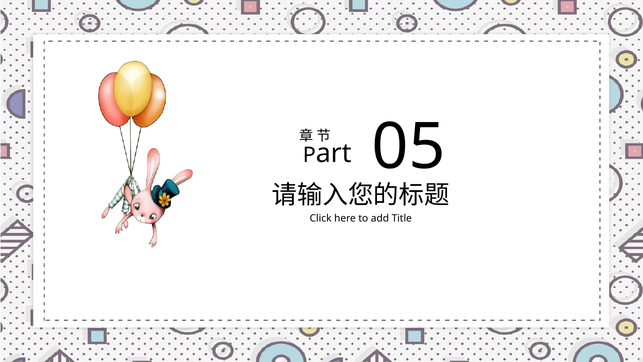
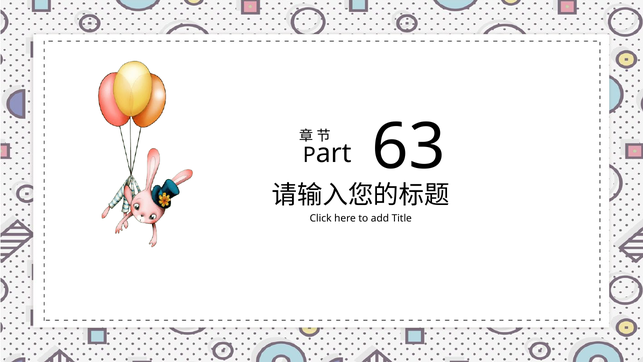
05: 05 -> 63 (409, 147)
